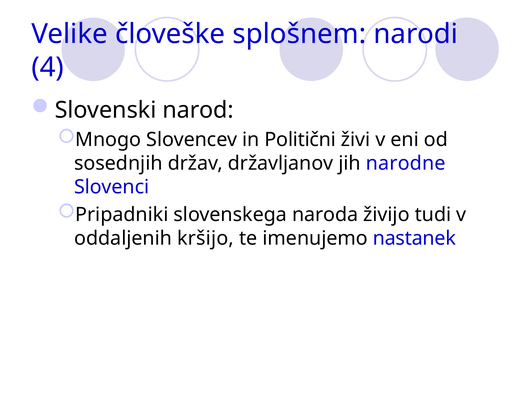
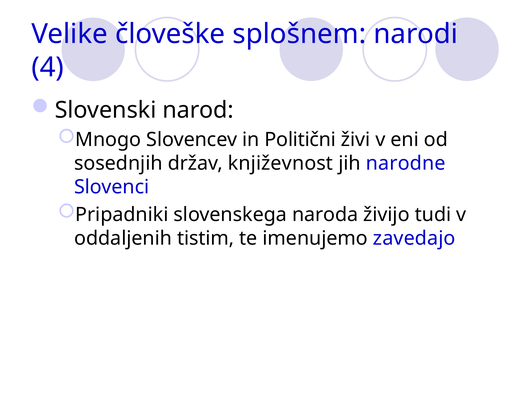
državljanov: državljanov -> književnost (280, 163)
kršijo: kršijo -> tistim (206, 238)
nastanek: nastanek -> zavedajo (414, 238)
